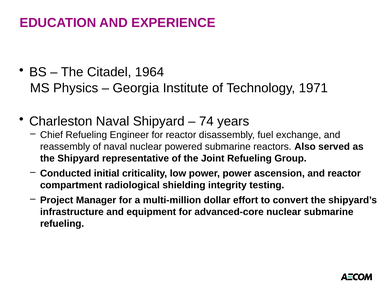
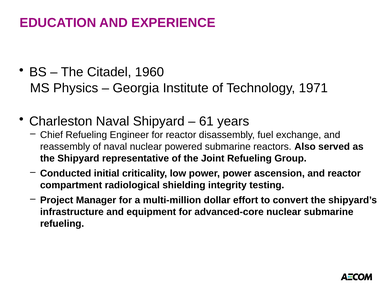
1964: 1964 -> 1960 (149, 72)
74: 74 -> 61 (206, 121)
